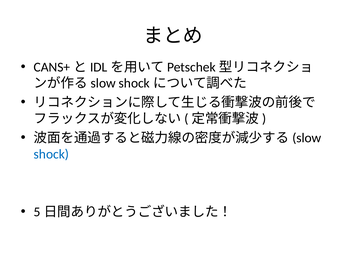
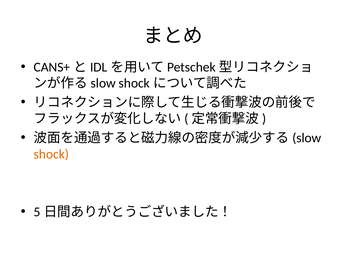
shock colour: blue -> orange (51, 154)
